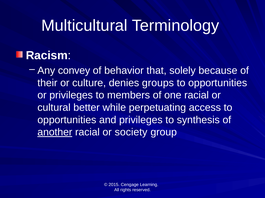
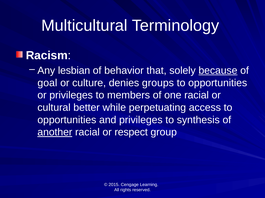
convey: convey -> lesbian (74, 71)
because underline: none -> present (218, 71)
their: their -> goal (47, 83)
society: society -> respect (131, 133)
